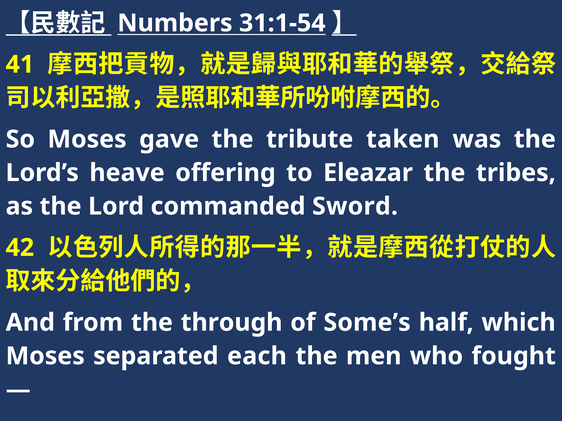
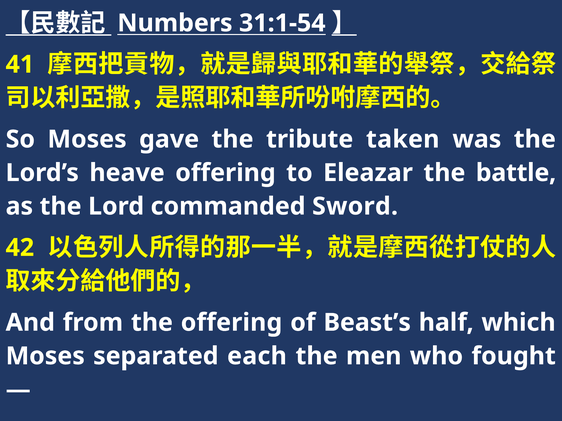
tribes: tribes -> battle (516, 173)
the through: through -> offering (232, 323)
Some’s: Some’s -> Beast’s (367, 323)
